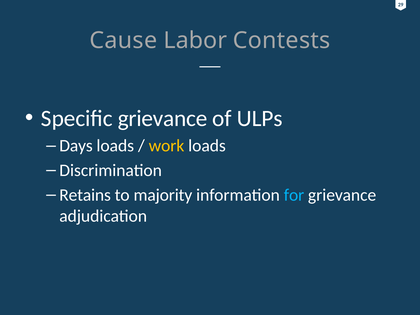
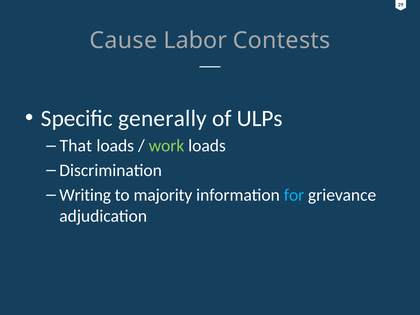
Specific grievance: grievance -> generally (162, 118)
Days: Days -> That (76, 146)
work colour: yellow -> light green (167, 146)
Retains: Retains -> Writing (85, 195)
